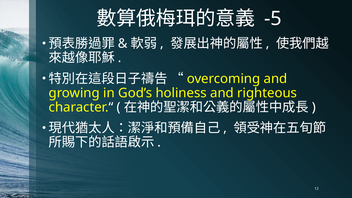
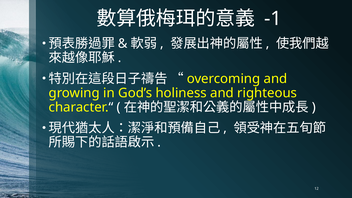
-5: -5 -> -1 (273, 19)
